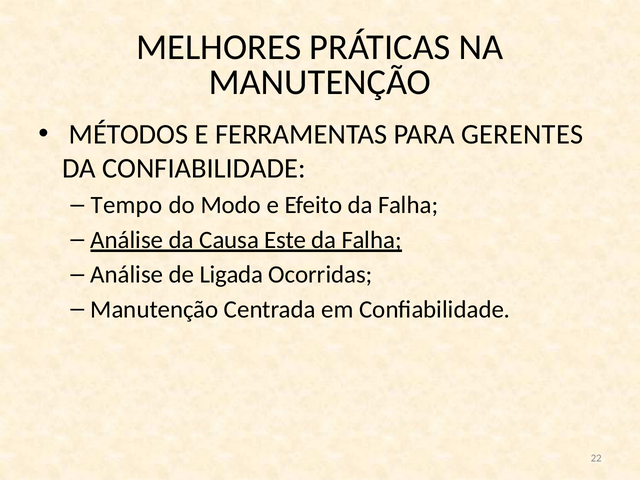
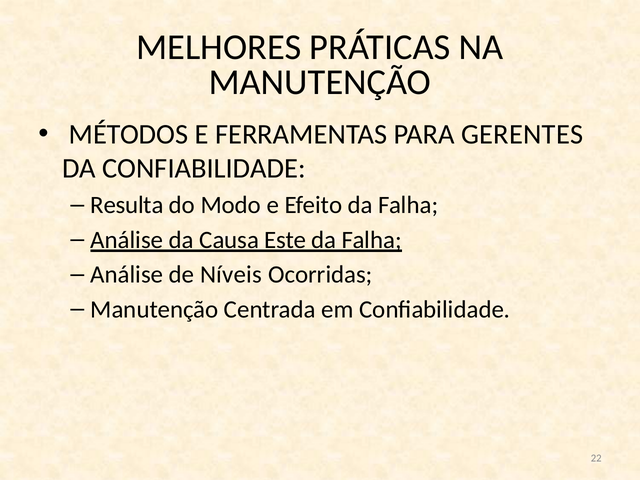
Tempo: Tempo -> Resulta (127, 205)
Ligada: Ligada -> Níveis (231, 275)
